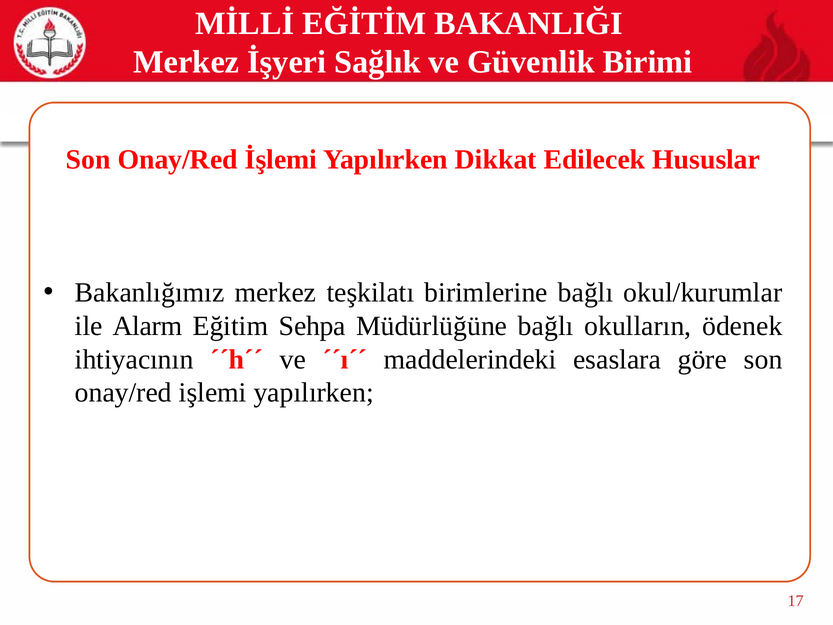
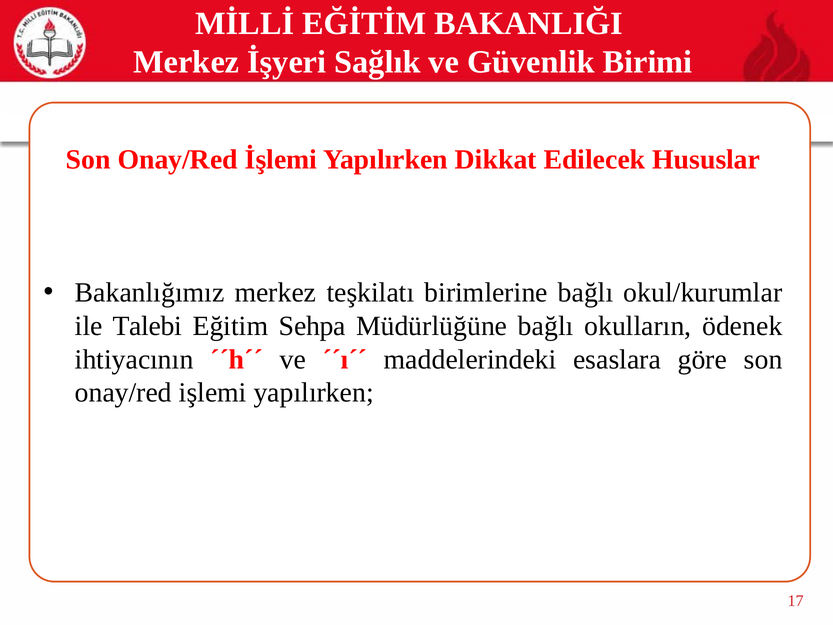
Alarm: Alarm -> Talebi (147, 326)
